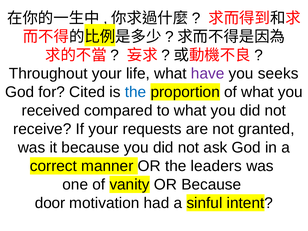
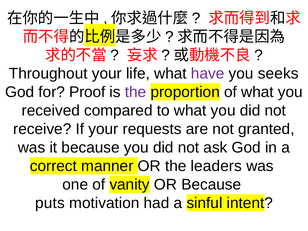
Cited: Cited -> Proof (87, 92)
the colour: blue -> purple (135, 92)
door: door -> puts (50, 203)
